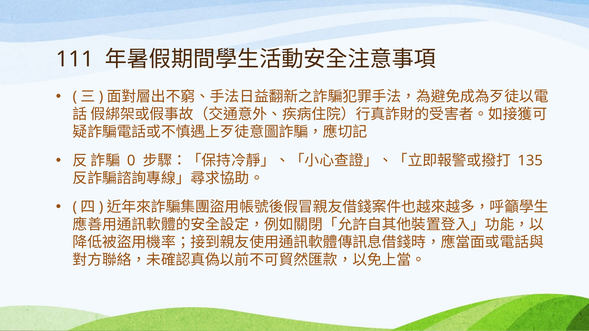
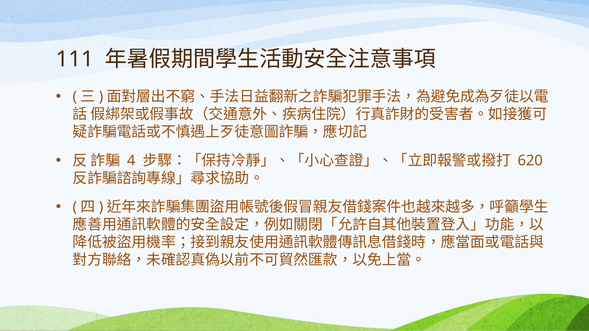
0: 0 -> 4 (131, 161)
135: 135 -> 620 (530, 161)
